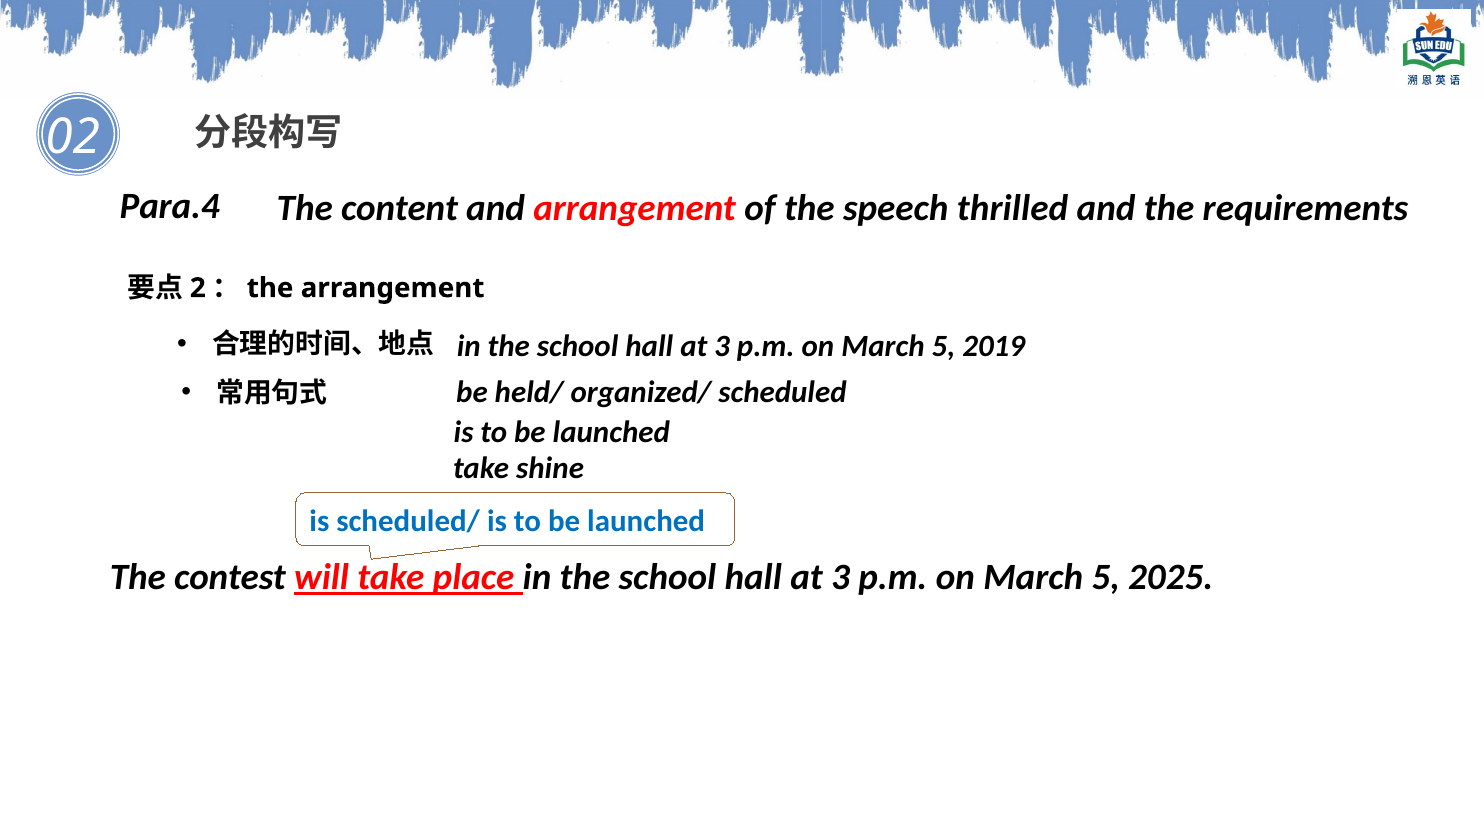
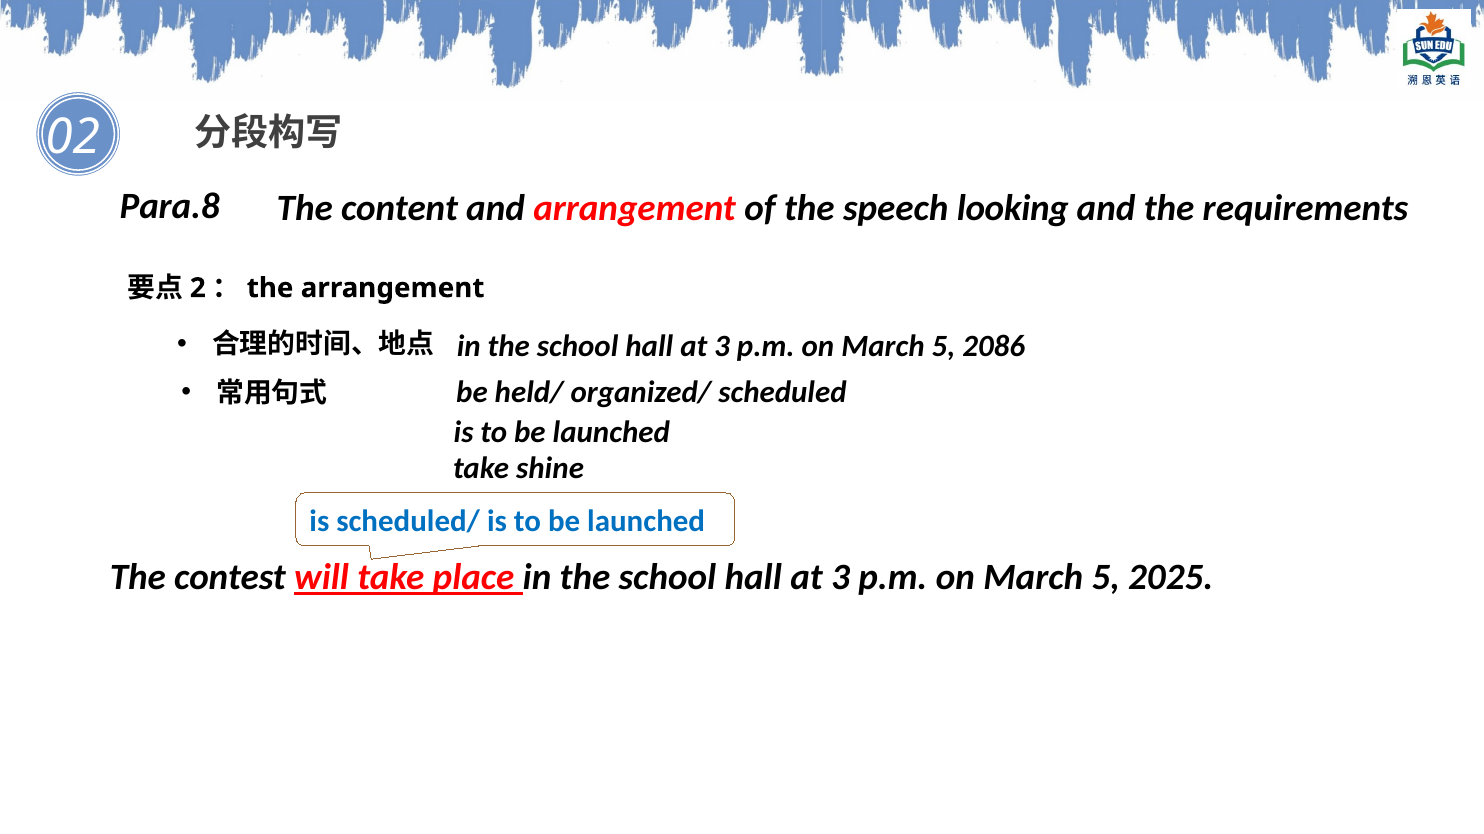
Para.4: Para.4 -> Para.8 (170, 206)
thrilled: thrilled -> looking (1013, 209)
2019: 2019 -> 2086 (994, 346)
